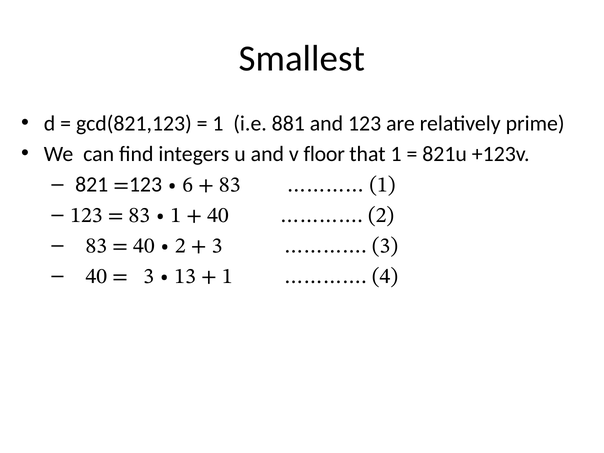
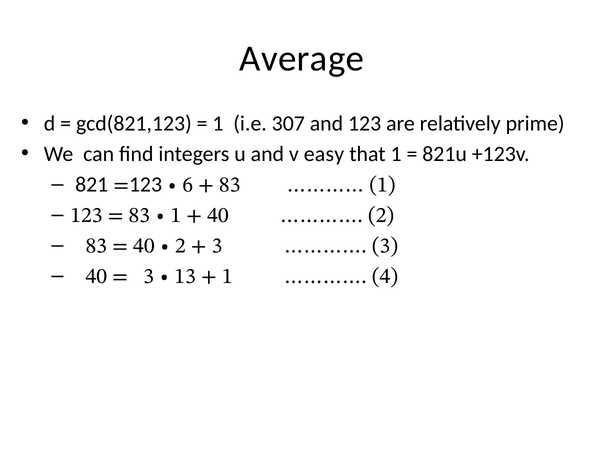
Smallest: Smallest -> Average (302, 58)
881: 881 -> 307 (288, 123)
floor: floor -> easy (324, 154)
